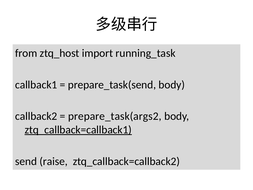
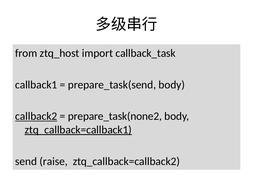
running_task: running_task -> callback_task (146, 53)
callback2 underline: none -> present (36, 116)
prepare_task(args2: prepare_task(args2 -> prepare_task(none2 (115, 116)
